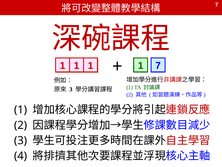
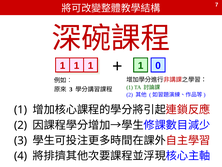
1 7: 7 -> 0 (158, 65)
